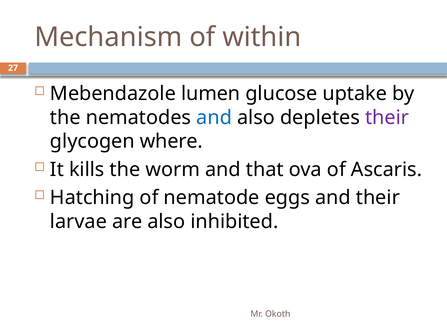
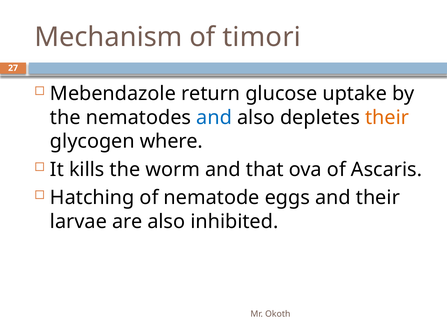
within: within -> timori (262, 37)
lumen: lumen -> return (211, 94)
their colour: purple -> orange (387, 118)
